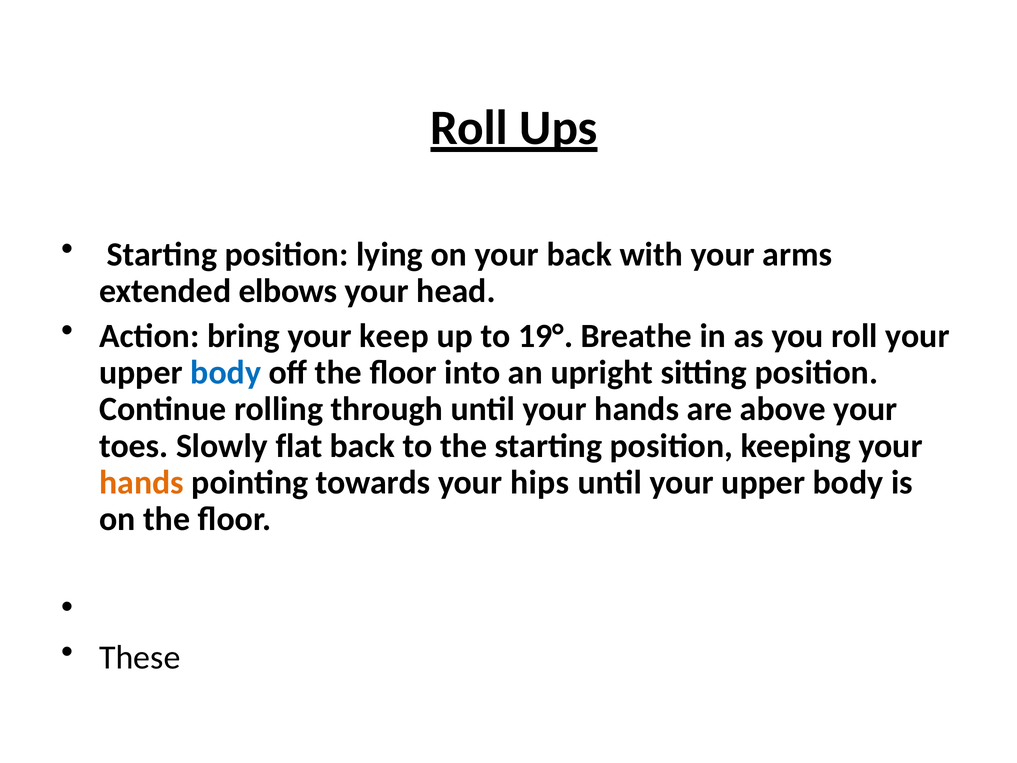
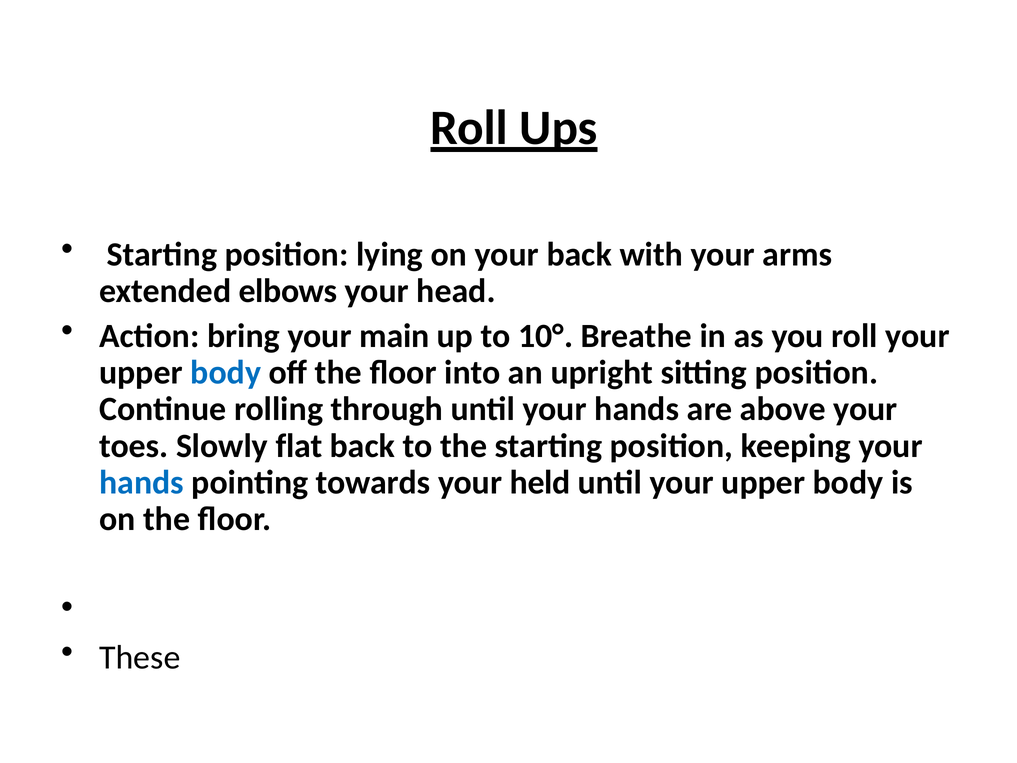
keep: keep -> main (394, 336)
19°: 19° -> 10° (546, 336)
hands colour: orange -> blue (142, 482)
hips: hips -> held (540, 482)
